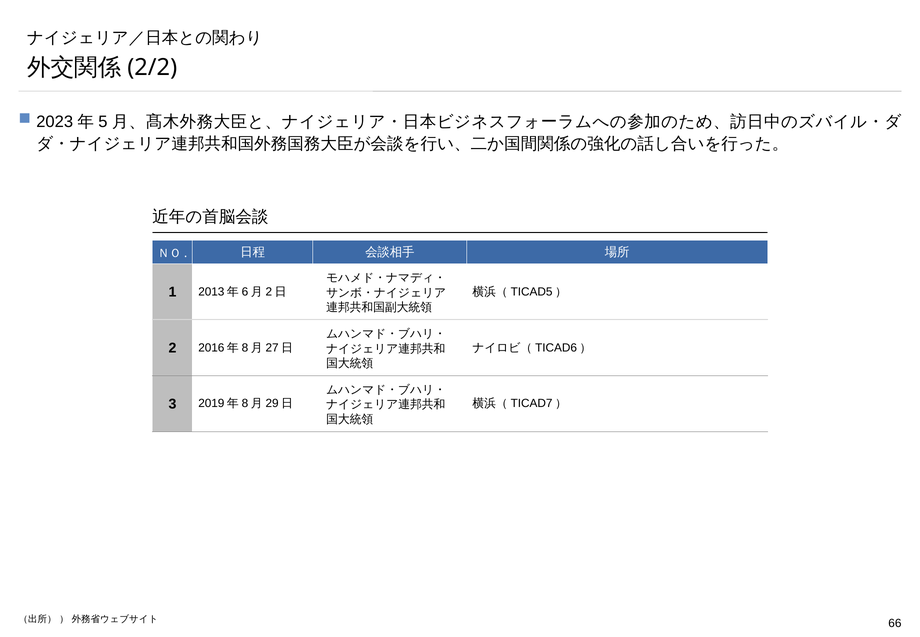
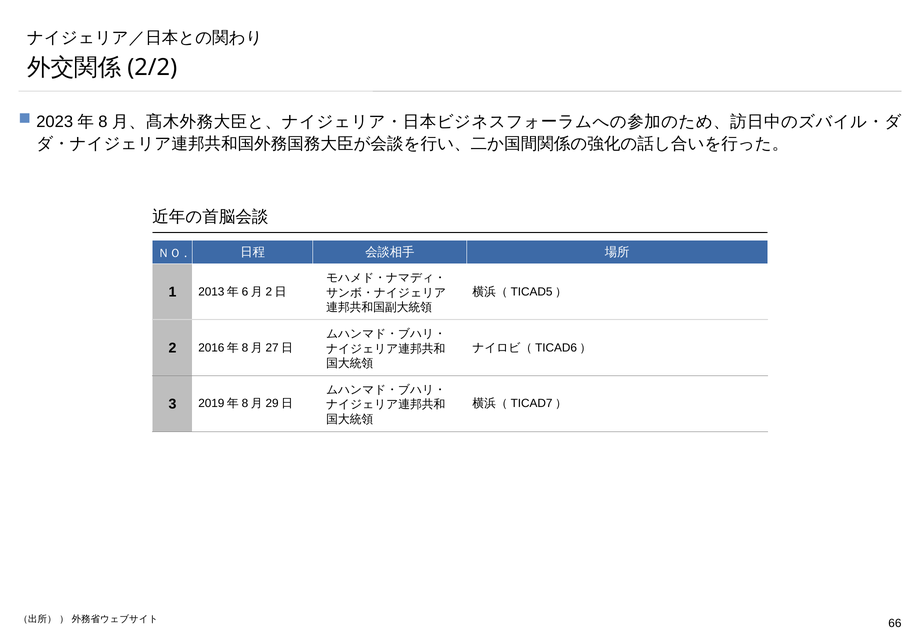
5: 5 -> 8 (103, 122)
